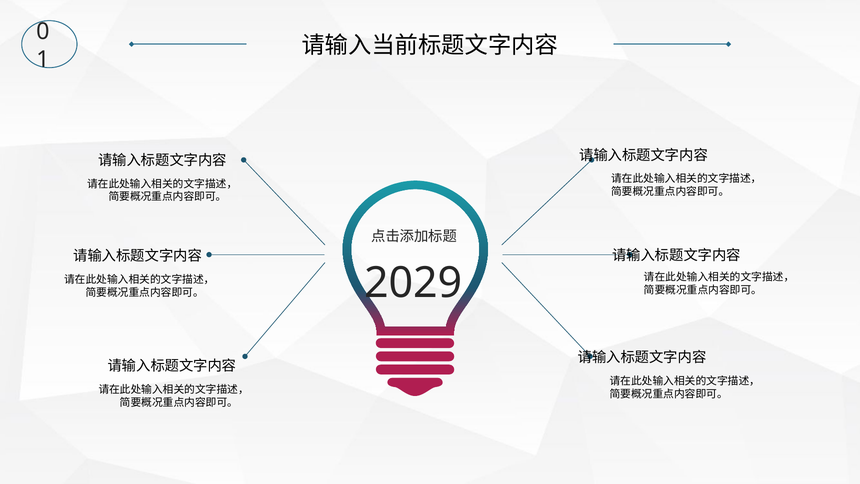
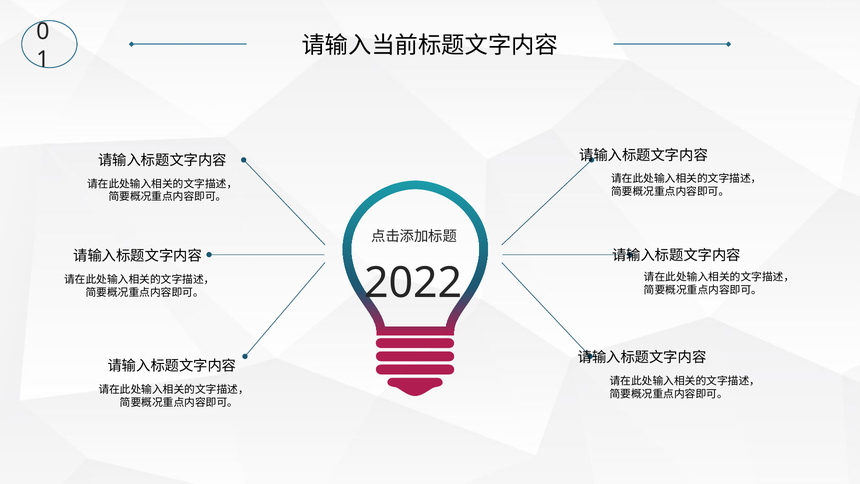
2029: 2029 -> 2022 (413, 283)
